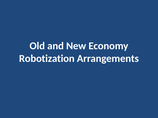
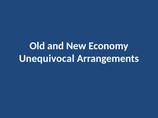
Robotization: Robotization -> Unequivocal (47, 59)
